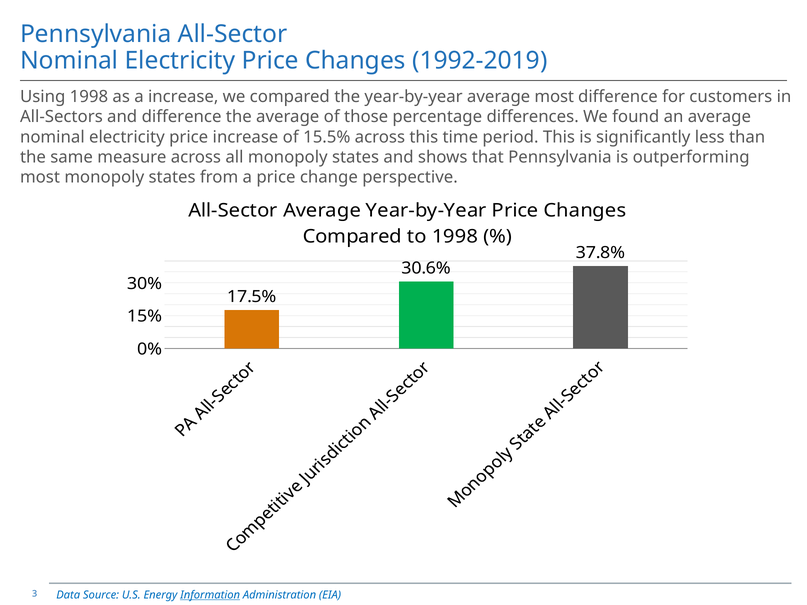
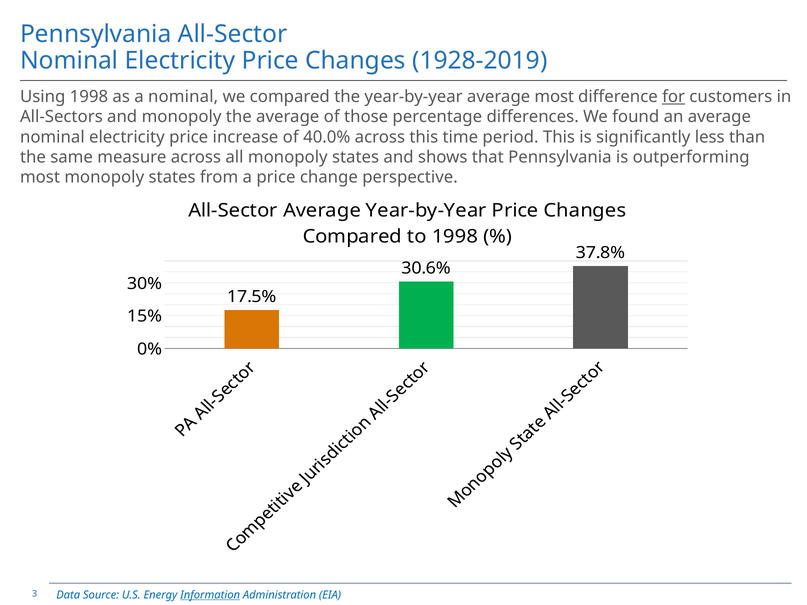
1992-2019: 1992-2019 -> 1928-2019 (480, 61)
a increase: increase -> nominal (183, 97)
for underline: none -> present (674, 97)
and difference: difference -> monopoly (182, 117)
15.5%: 15.5% -> 40.0% (327, 137)
